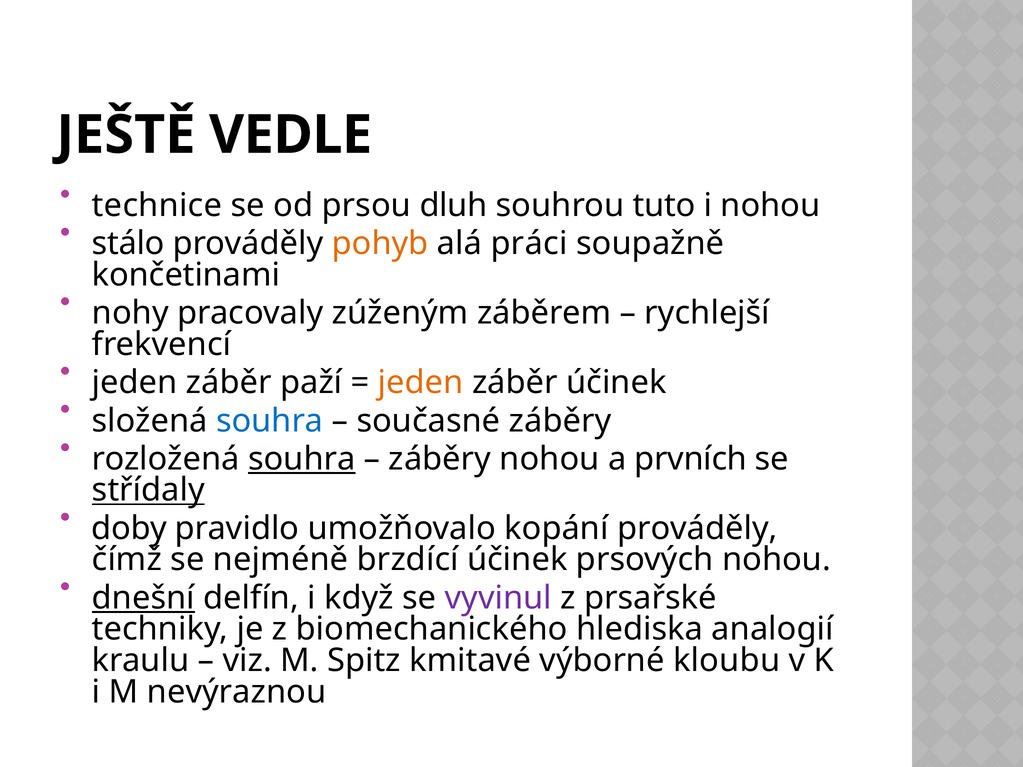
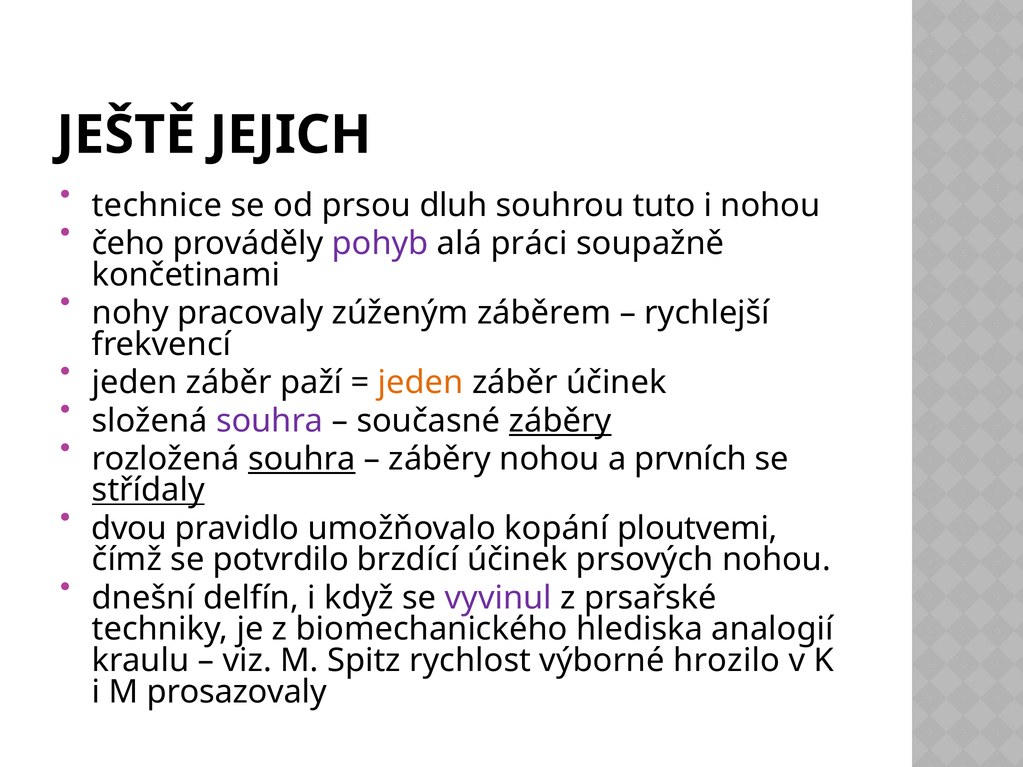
VEDLE: VEDLE -> JEJICH (290, 135)
stálo: stálo -> čeho (128, 244)
pohyb colour: orange -> purple (380, 244)
souhra colour: blue -> purple (270, 421)
záběry underline: none -> present (560, 421)
doby: doby -> dvou (129, 529)
kopání prováděly: prováděly -> ploutvemi (697, 529)
nejméně: nejméně -> potvrdilo (281, 560)
dnešní underline: present -> none (143, 598)
kmitavé: kmitavé -> rychlost (470, 661)
kloubu: kloubu -> hrozilo (727, 661)
nevýraznou: nevýraznou -> prosazovaly (237, 692)
